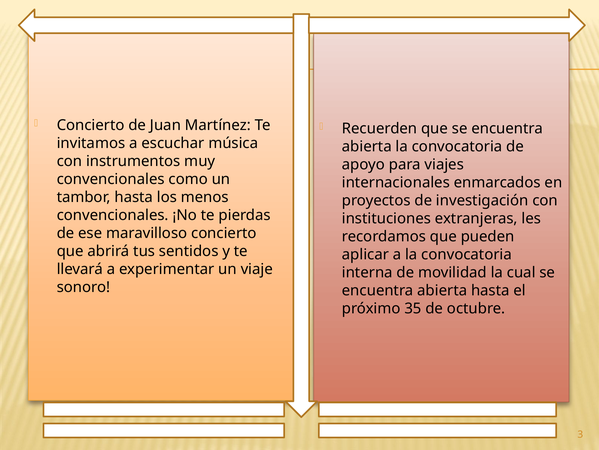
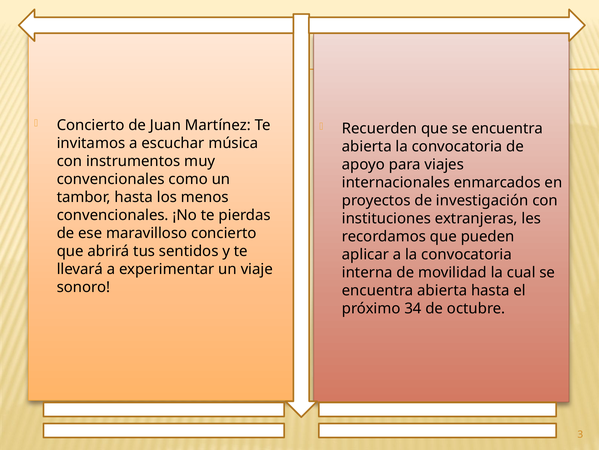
35: 35 -> 34 (413, 308)
